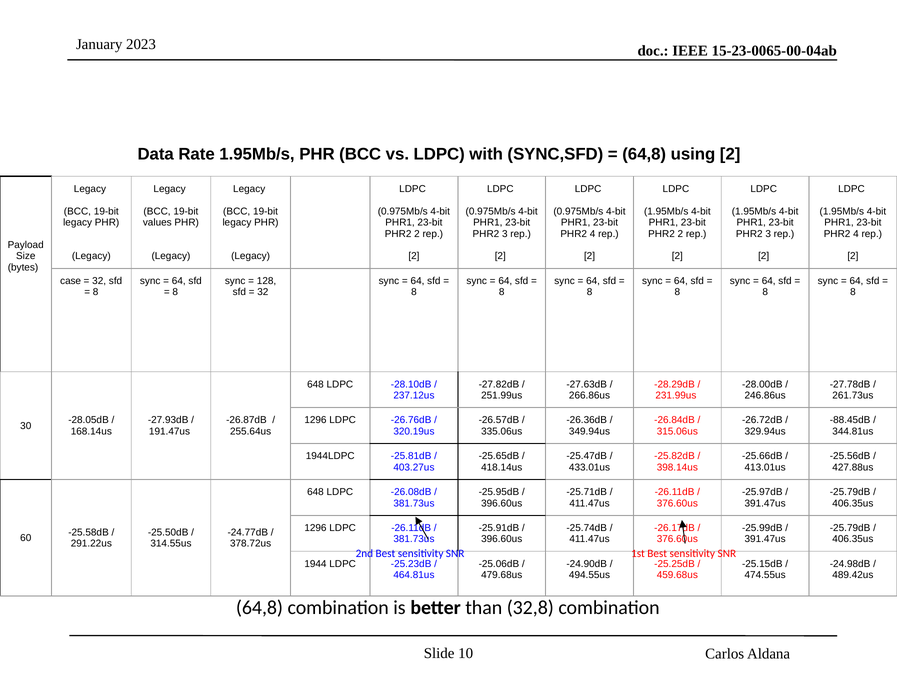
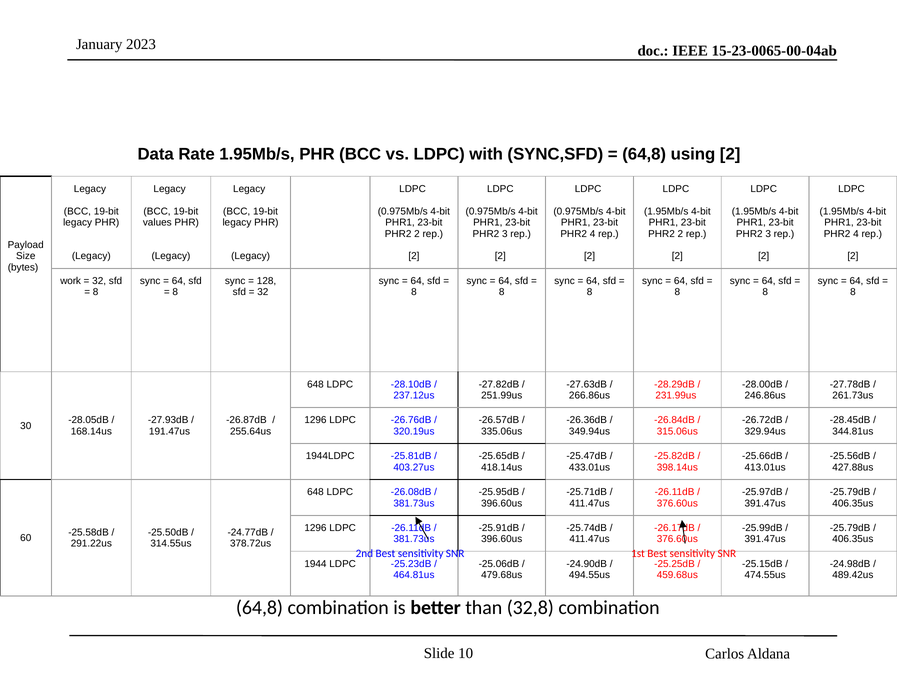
case: case -> work (71, 281)
-88.45dB: -88.45dB -> -28.45dB (850, 420)
